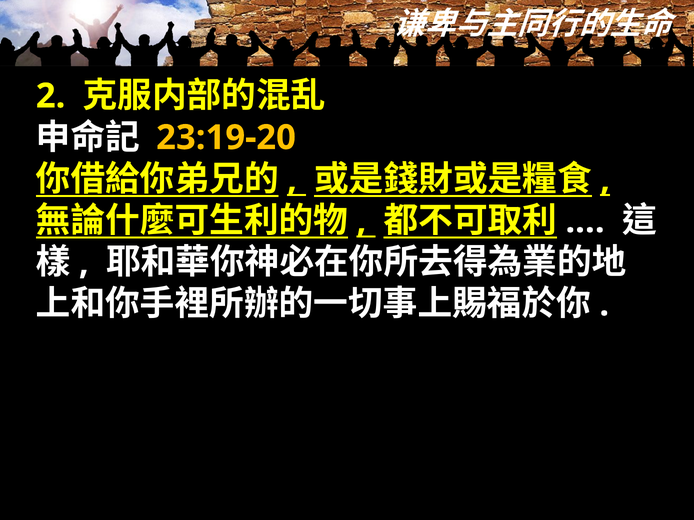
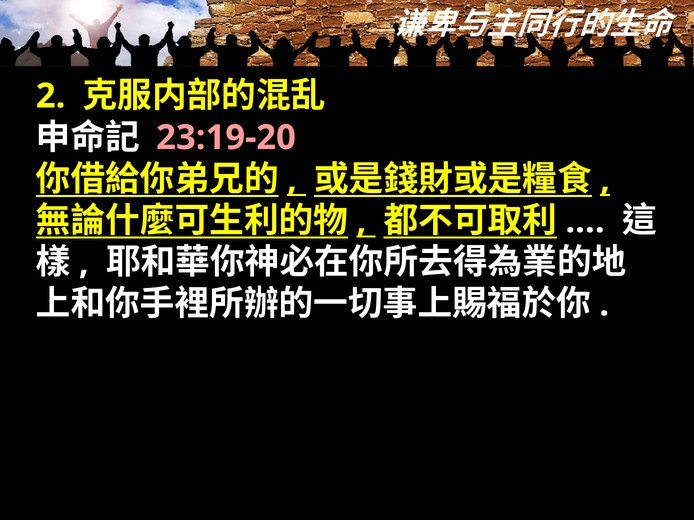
23:19-20 colour: yellow -> pink (226, 138)
